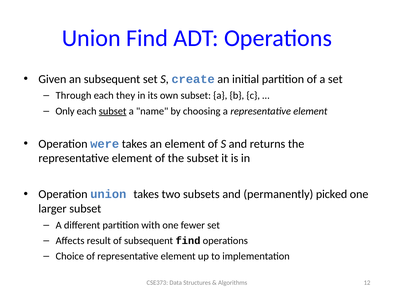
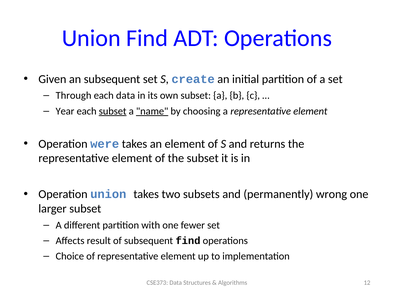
each they: they -> data (126, 95)
Only: Only -> Year (65, 111)
name underline: none -> present (152, 111)
picked: picked -> wrong (332, 194)
